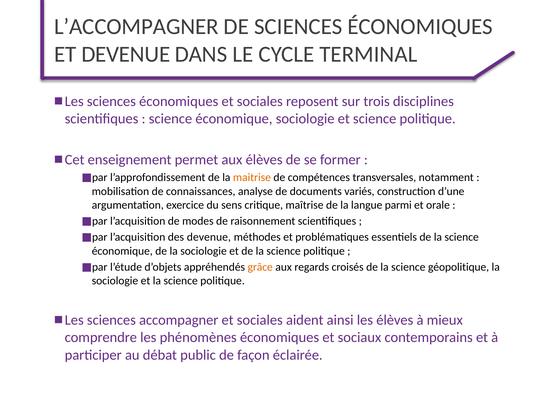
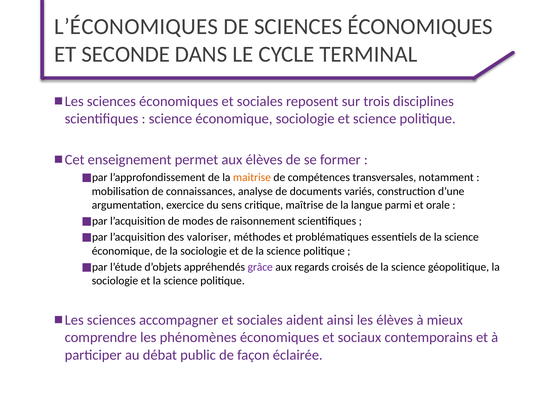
L’ACCOMPAGNER: L’ACCOMPAGNER -> L’ÉCONOMIQUES (136, 27)
ET DEVENUE: DEVENUE -> SECONDE (126, 54)
des devenue: devenue -> valoriser (209, 237)
grâce colour: orange -> purple (260, 267)
